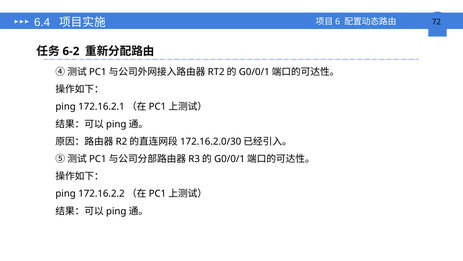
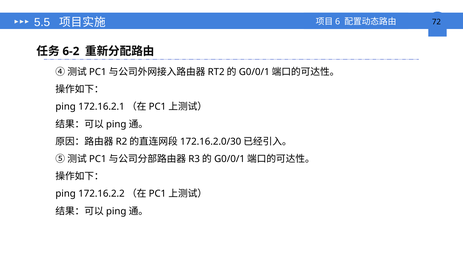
6.4: 6.4 -> 5.5 (42, 22)
